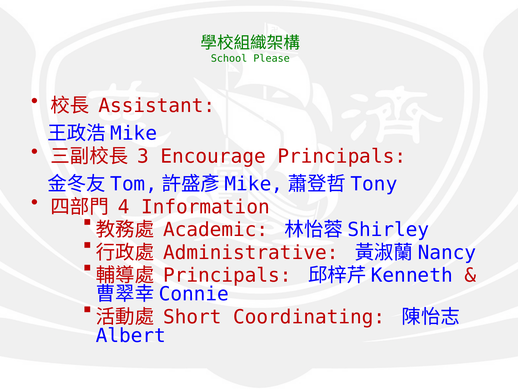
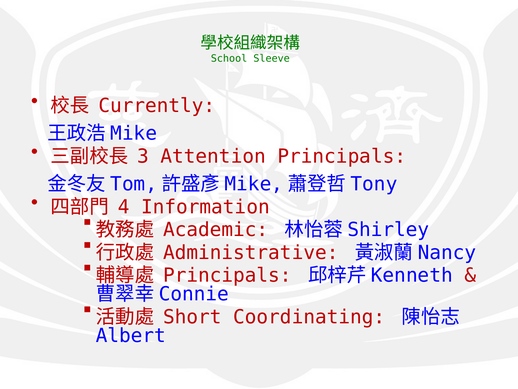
Please: Please -> Sleeve (272, 59)
Assistant: Assistant -> Currently (157, 105)
Encourage: Encourage -> Attention (213, 156)
